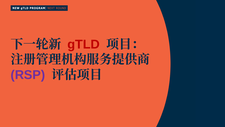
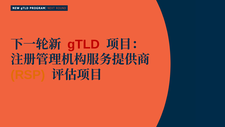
RSP colour: purple -> orange (28, 75)
